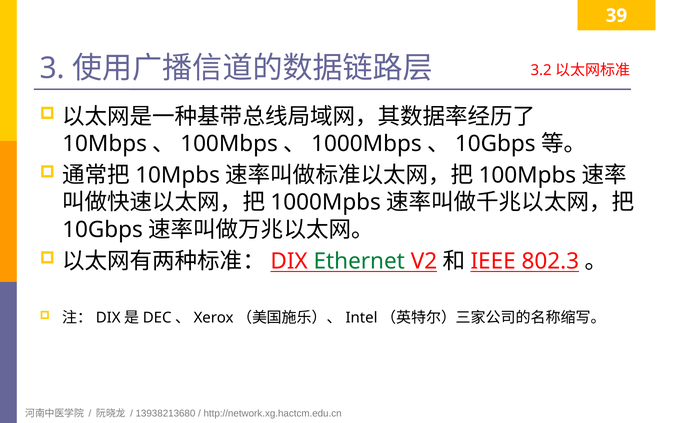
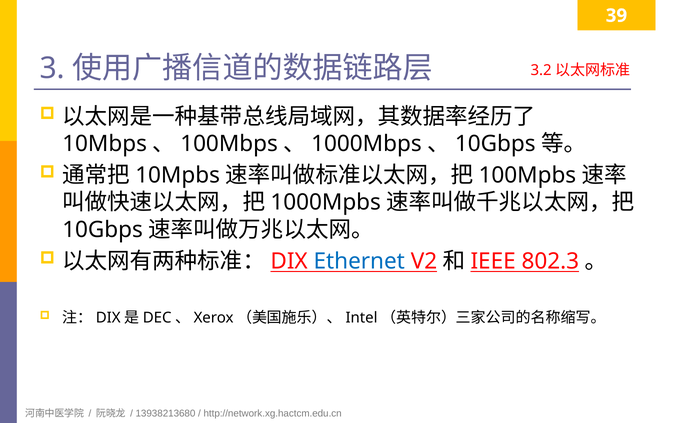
Ethernet colour: green -> blue (359, 261)
